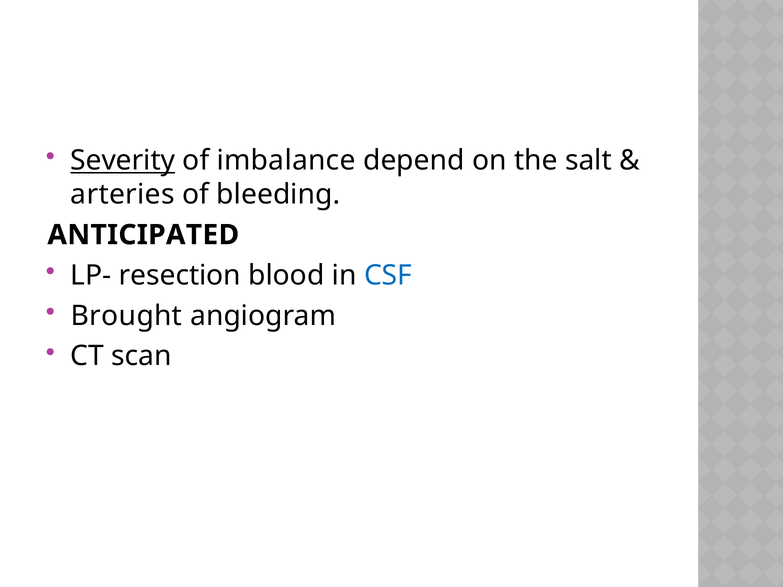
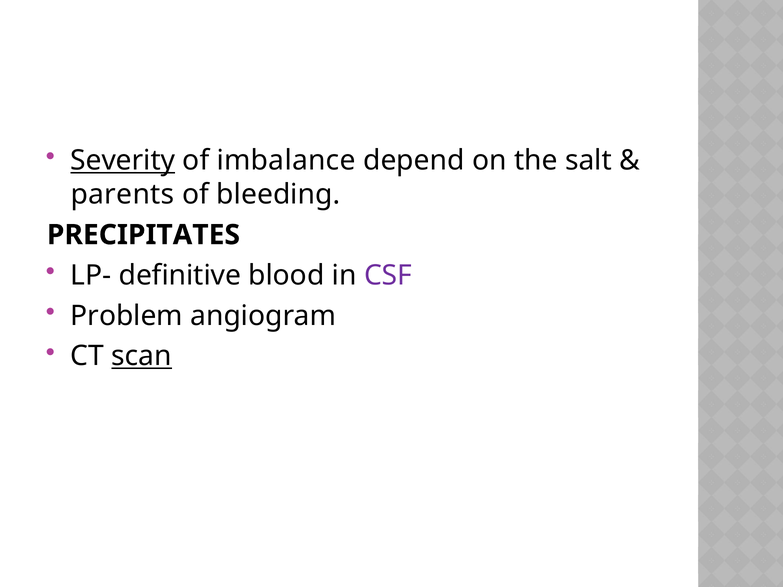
arteries: arteries -> parents (123, 195)
ANTICIPATED: ANTICIPATED -> PRECIPITATES (143, 235)
resection: resection -> definitive (180, 275)
CSF colour: blue -> purple (388, 275)
Brought: Brought -> Problem (127, 316)
scan underline: none -> present (142, 356)
